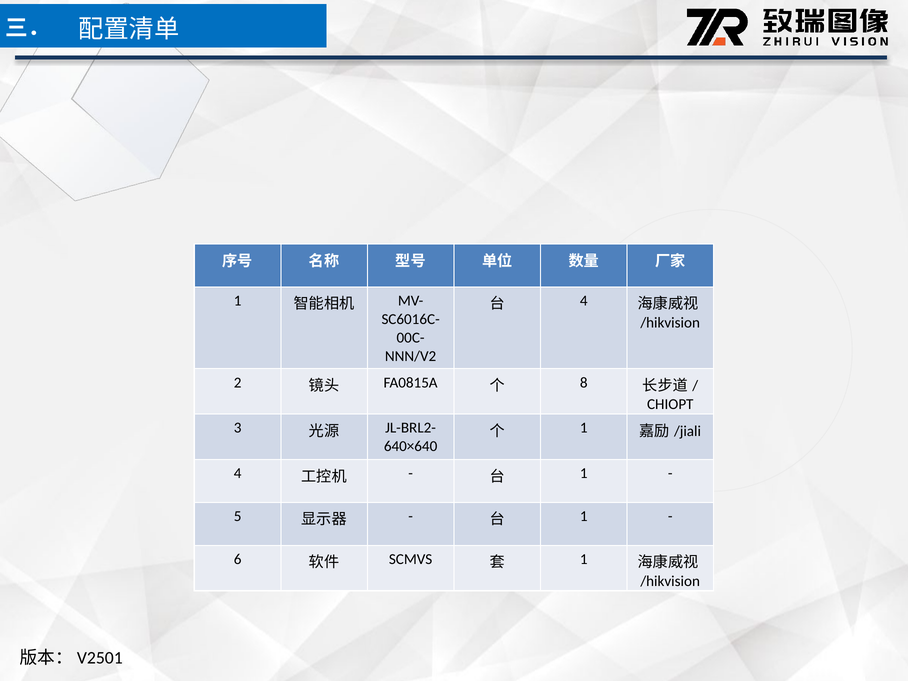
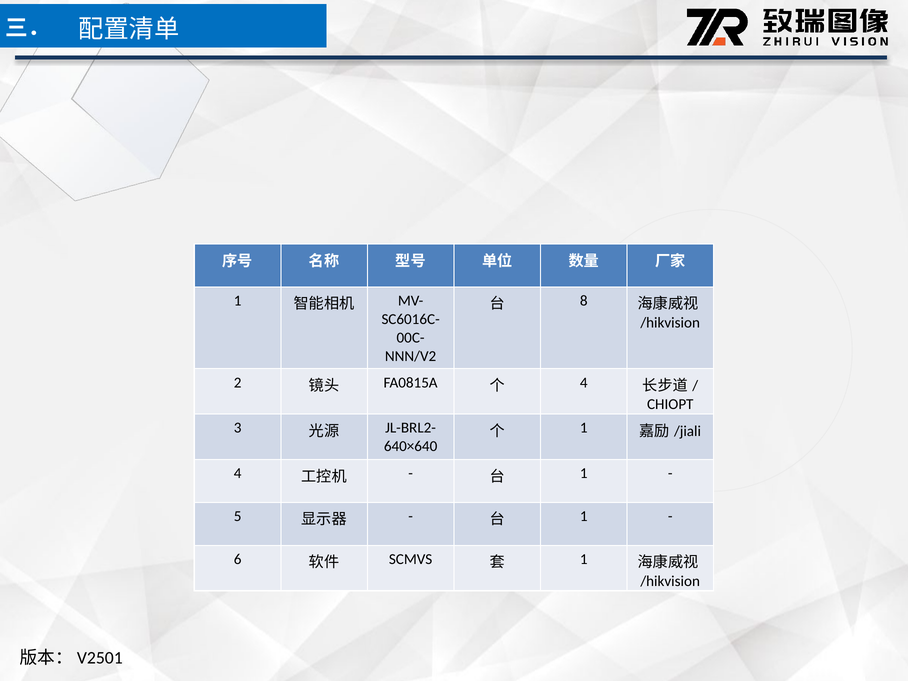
4: 4 -> 8 (584, 301)
8: 8 -> 4 (584, 383)
